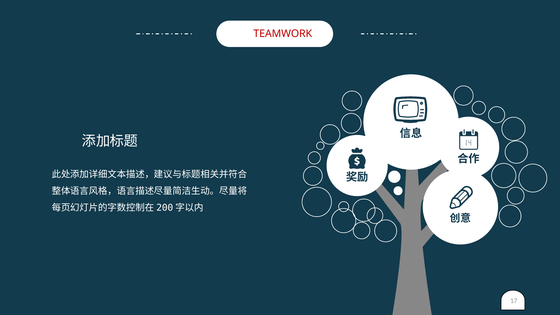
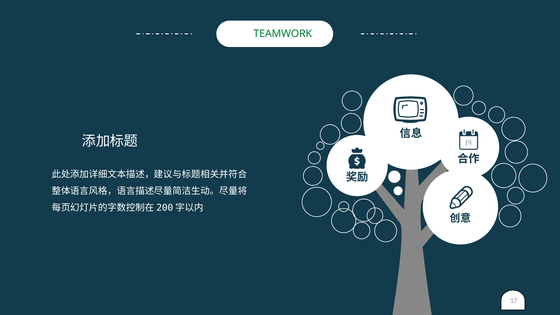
TEAMWORK colour: red -> green (283, 34)
